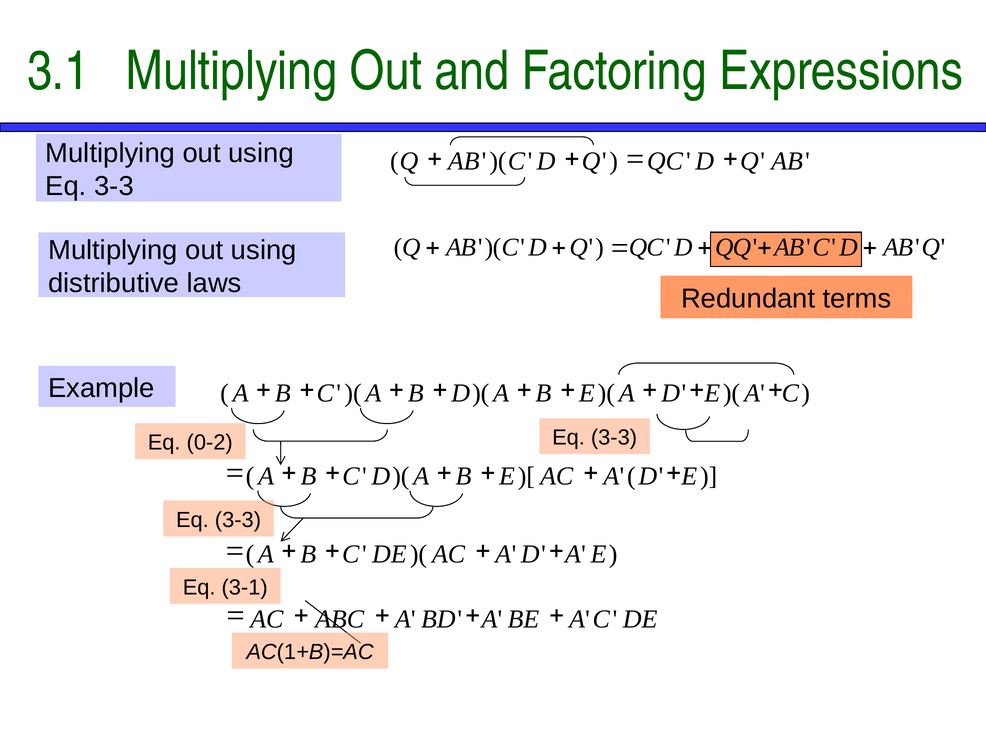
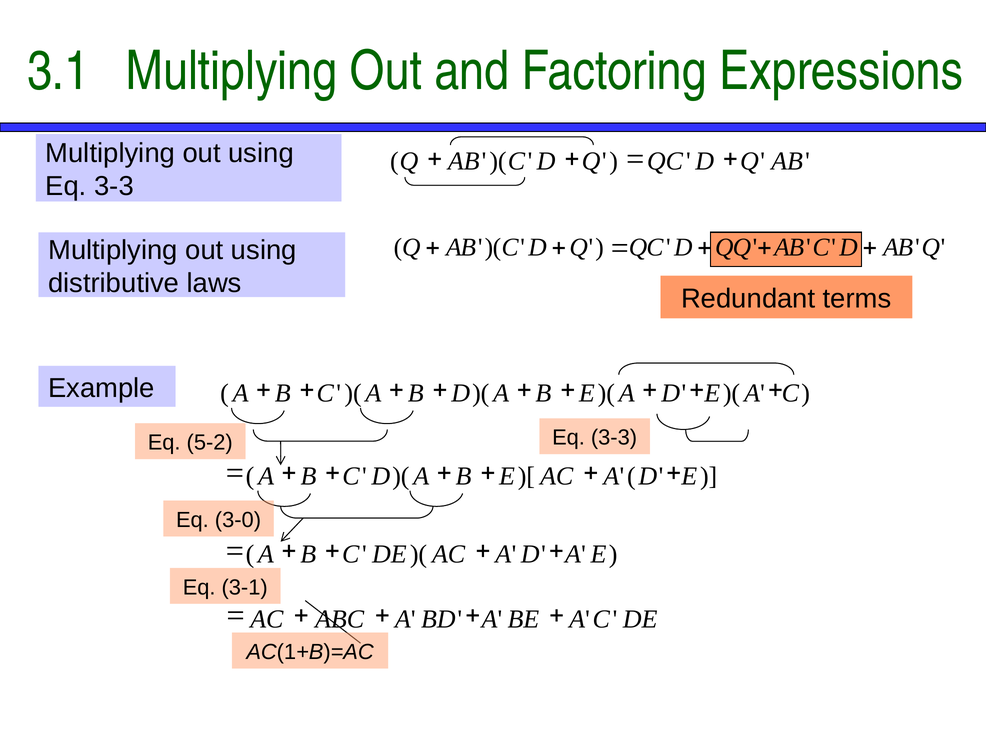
0-2: 0-2 -> 5-2 (210, 443)
3-3: 3-3 -> 3-0 (238, 520)
